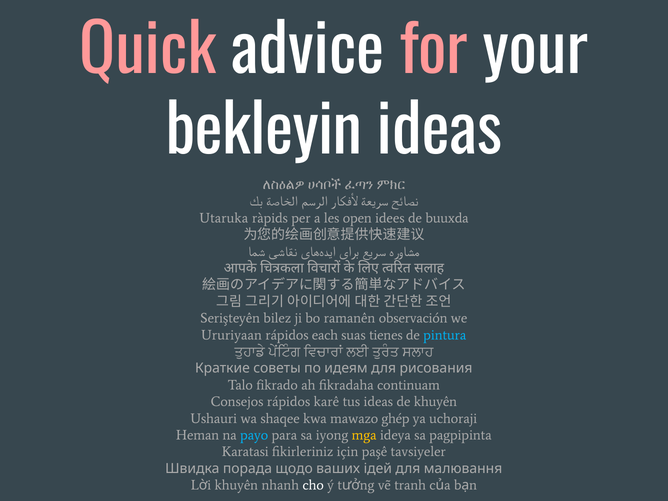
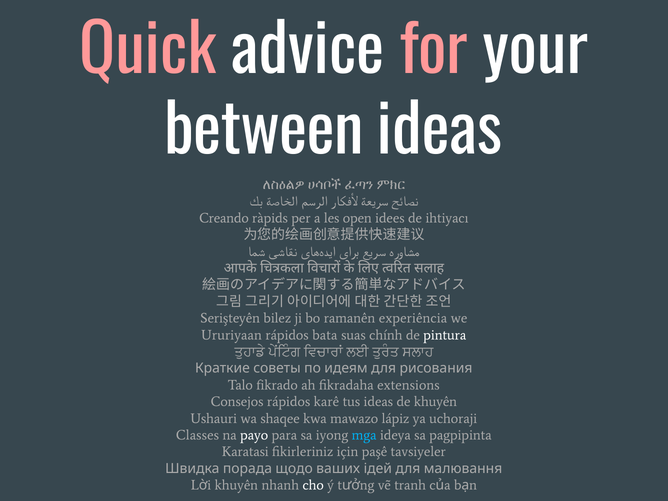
bekleyin: bekleyin -> between (264, 132)
Utaruka: Utaruka -> Creando (224, 218)
buuxda: buuxda -> ihtiyacı (447, 218)
observación: observación -> experiência (413, 318)
each: each -> bata (325, 335)
tienes: tienes -> chính (386, 335)
pintura colour: light blue -> white (445, 335)
continuam: continuam -> extensions (408, 385)
ghép: ghép -> lápiz (395, 418)
Heman: Heman -> Classes (197, 435)
payo colour: light blue -> white (254, 435)
mga colour: yellow -> light blue (364, 435)
